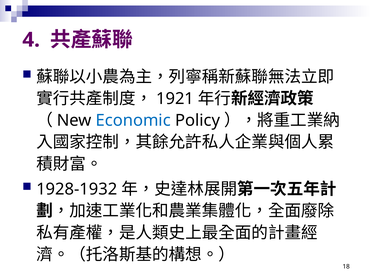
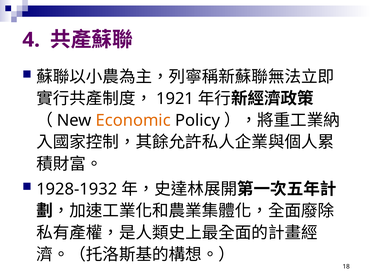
Economic colour: blue -> orange (133, 120)
